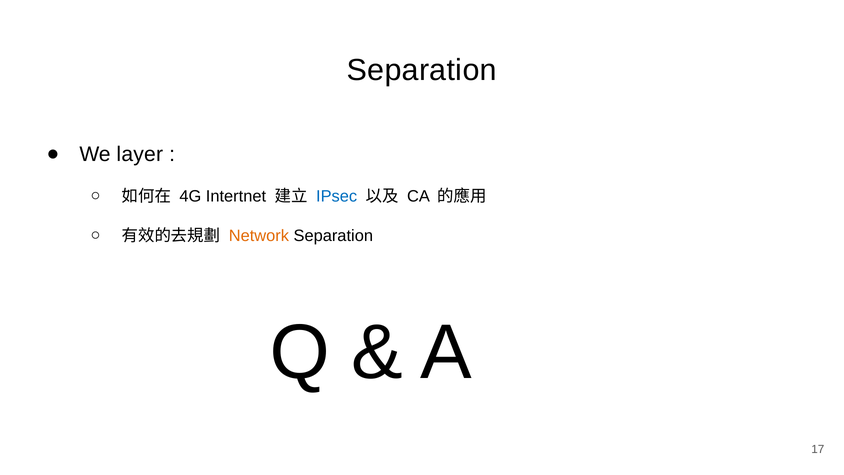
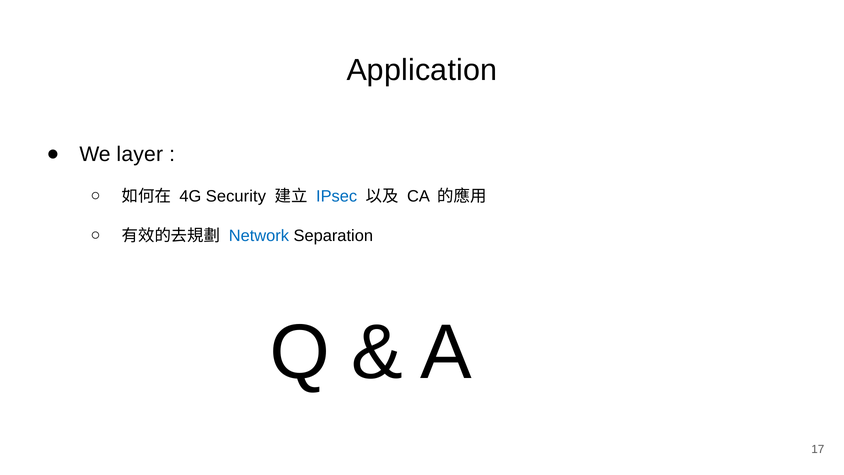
Separation: Separation -> Application (422, 70)
Intertnet: Intertnet -> Security (236, 196)
Network colour: orange -> blue (259, 236)
